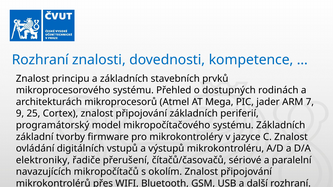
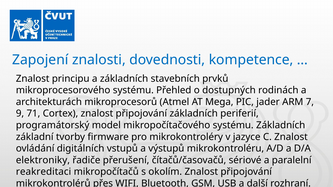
Rozhraní: Rozhraní -> Zapojení (40, 60)
25: 25 -> 71 (33, 114)
navazujících: navazujících -> reakreditaci (44, 172)
